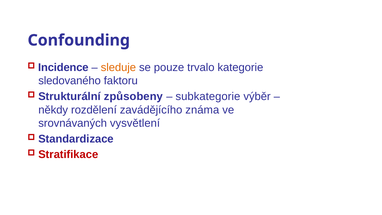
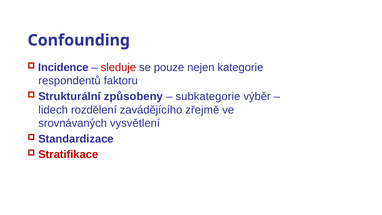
sleduje colour: orange -> red (118, 67)
trvalo: trvalo -> nejen (201, 67)
sledovaného: sledovaného -> respondentů (70, 81)
někdy: někdy -> lidech (53, 110)
známa: známa -> zřejmě (202, 110)
